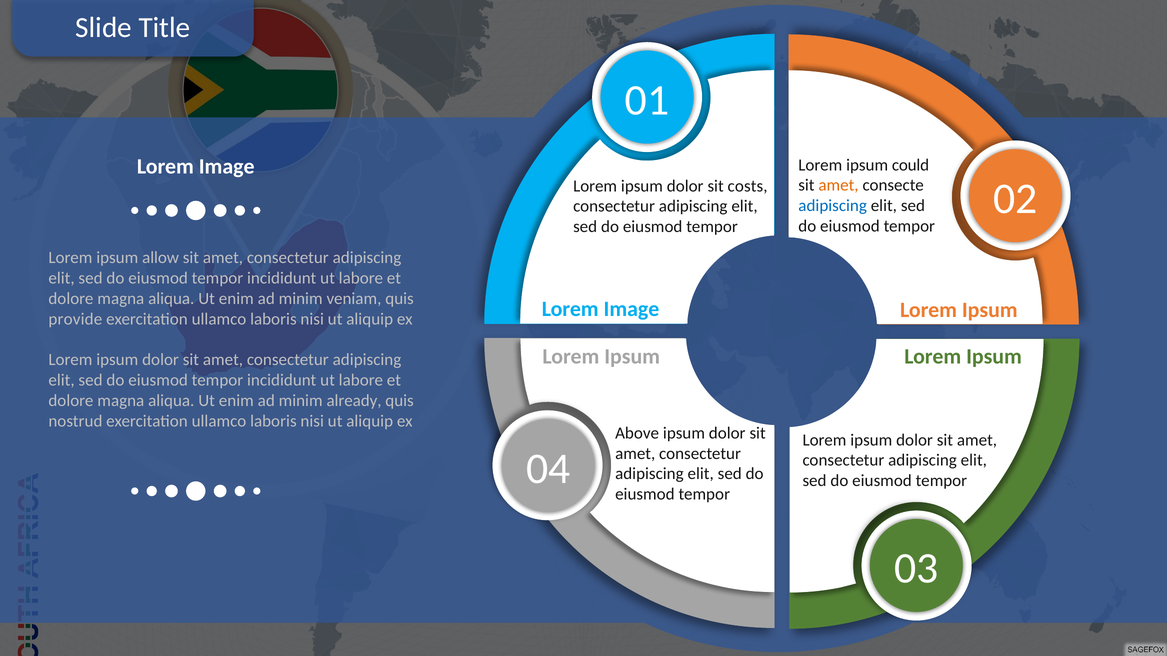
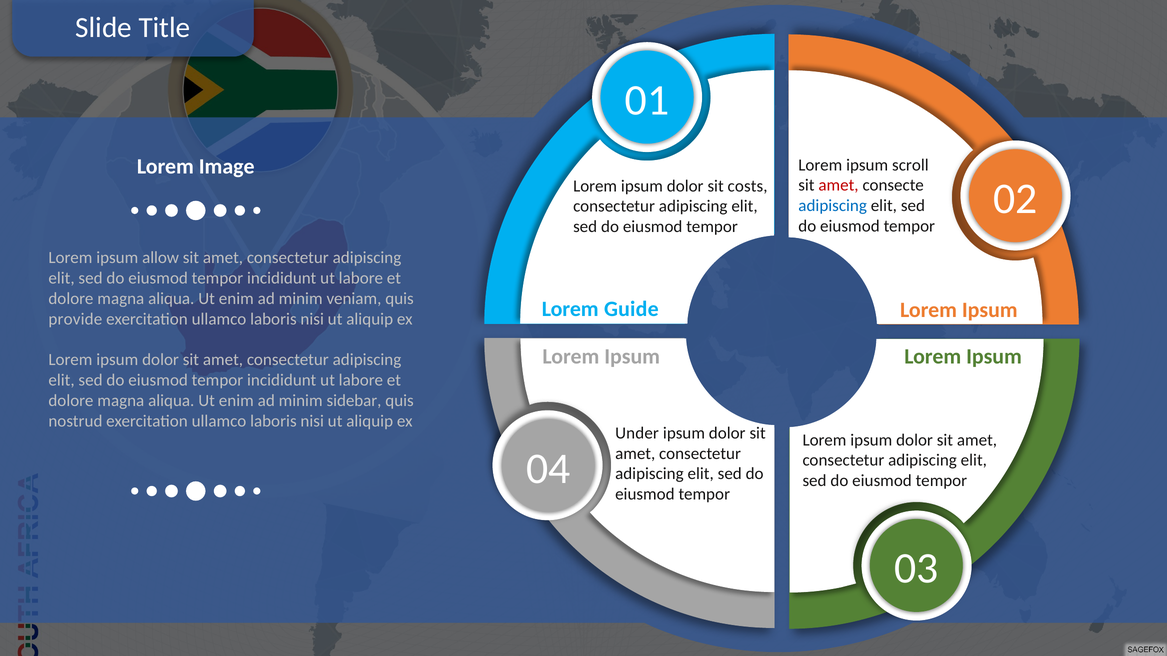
could: could -> scroll (910, 165)
amet colour: orange -> red (839, 185)
Image: Image -> Guide (631, 309)
already: already -> sidebar (354, 401)
Above: Above -> Under (637, 433)
